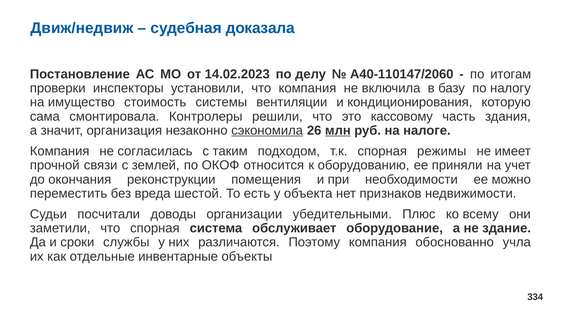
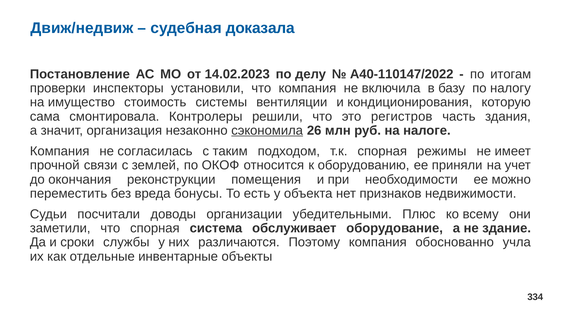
А40-110147/2060: А40-110147/2060 -> А40-110147/2022 (402, 74)
кассовому: кассовому -> регистров (402, 116)
млн underline: present -> none (338, 130)
шестой: шестой -> бонусы (198, 193)
